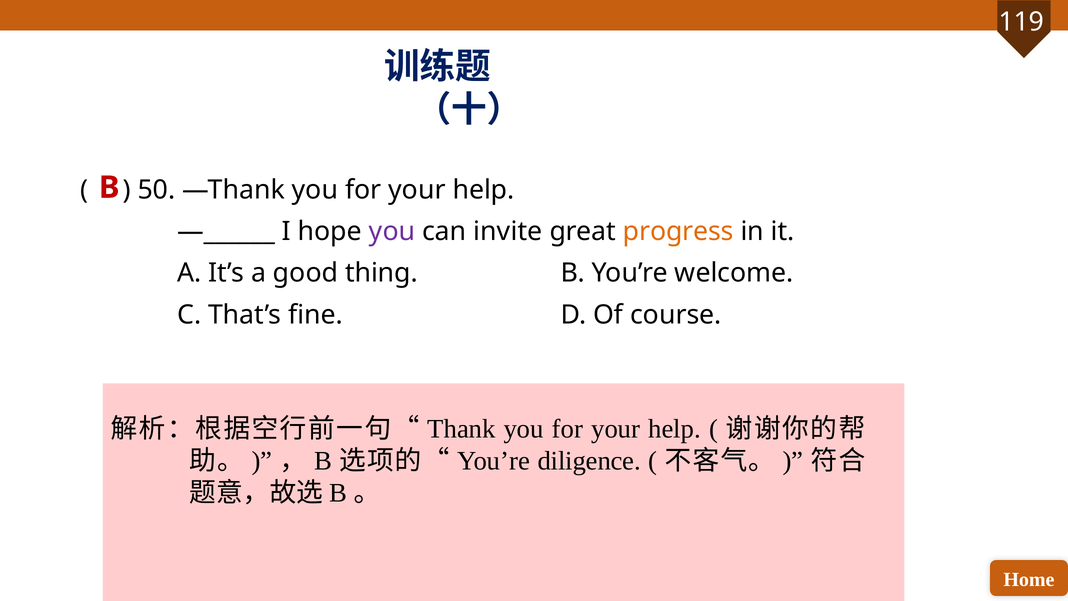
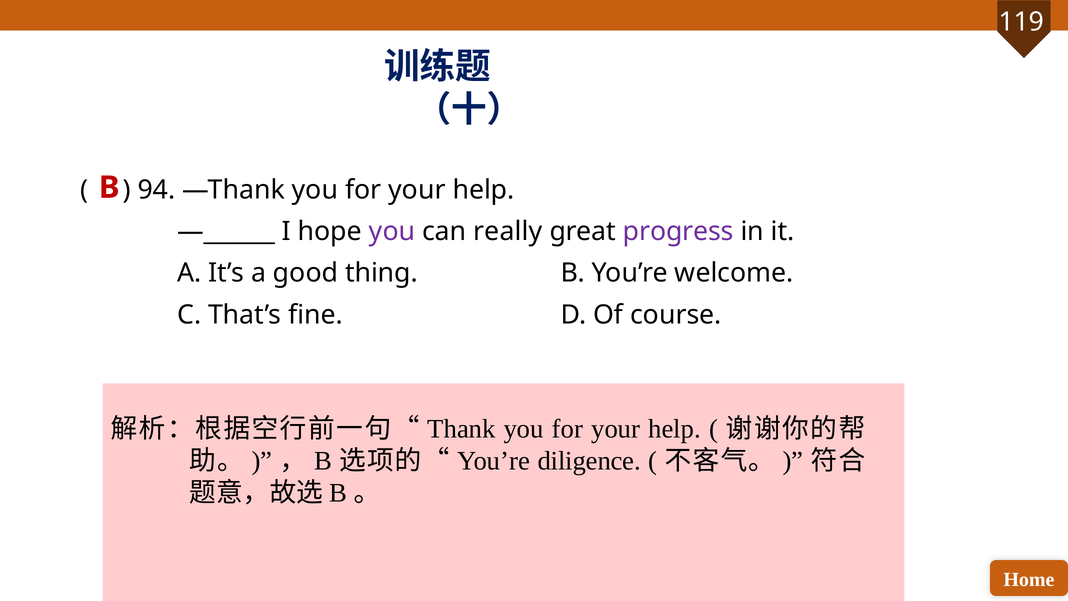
50: 50 -> 94 (157, 190)
invite: invite -> really (508, 231)
progress colour: orange -> purple (678, 231)
